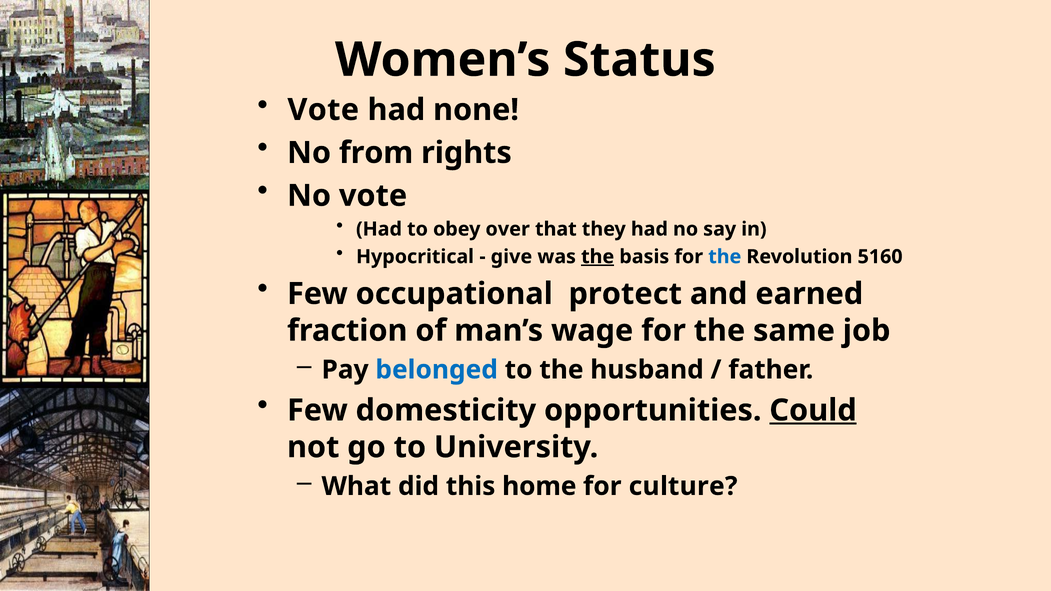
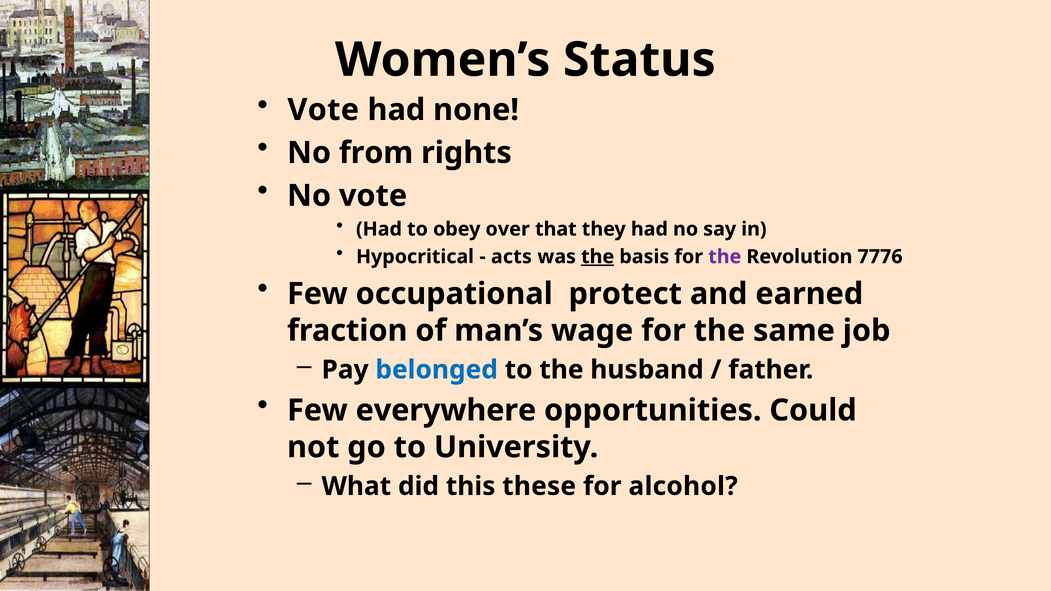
give: give -> acts (511, 257)
the colour: blue -> purple (725, 257)
5160: 5160 -> 7776 (880, 257)
domesticity: domesticity -> everywhere (446, 410)
Could underline: present -> none (813, 410)
home: home -> these (539, 486)
culture: culture -> alcohol (683, 486)
